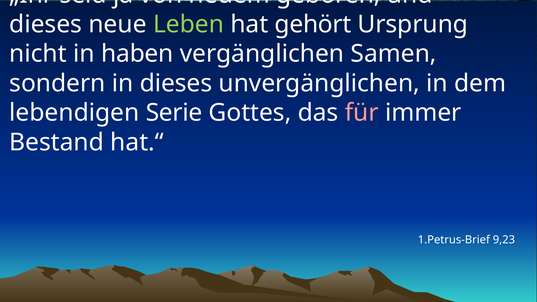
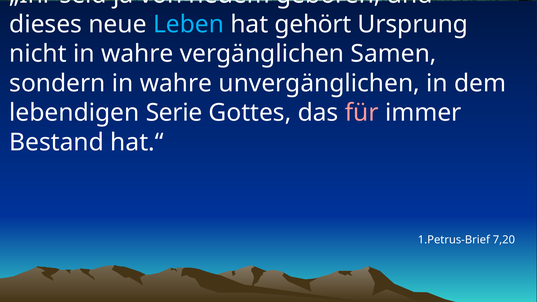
Leben colour: light green -> light blue (189, 24)
nicht in haben: haben -> wahre (137, 54)
sondern in dieses: dieses -> wahre (176, 83)
9,23: 9,23 -> 7,20 (504, 240)
